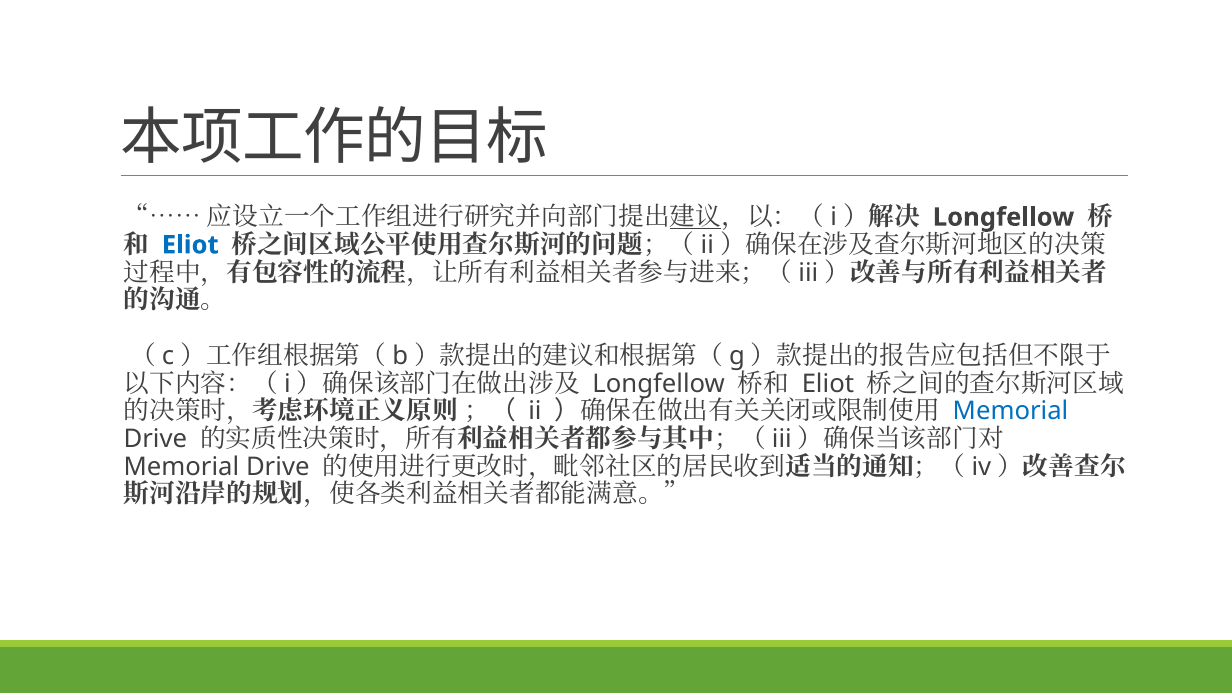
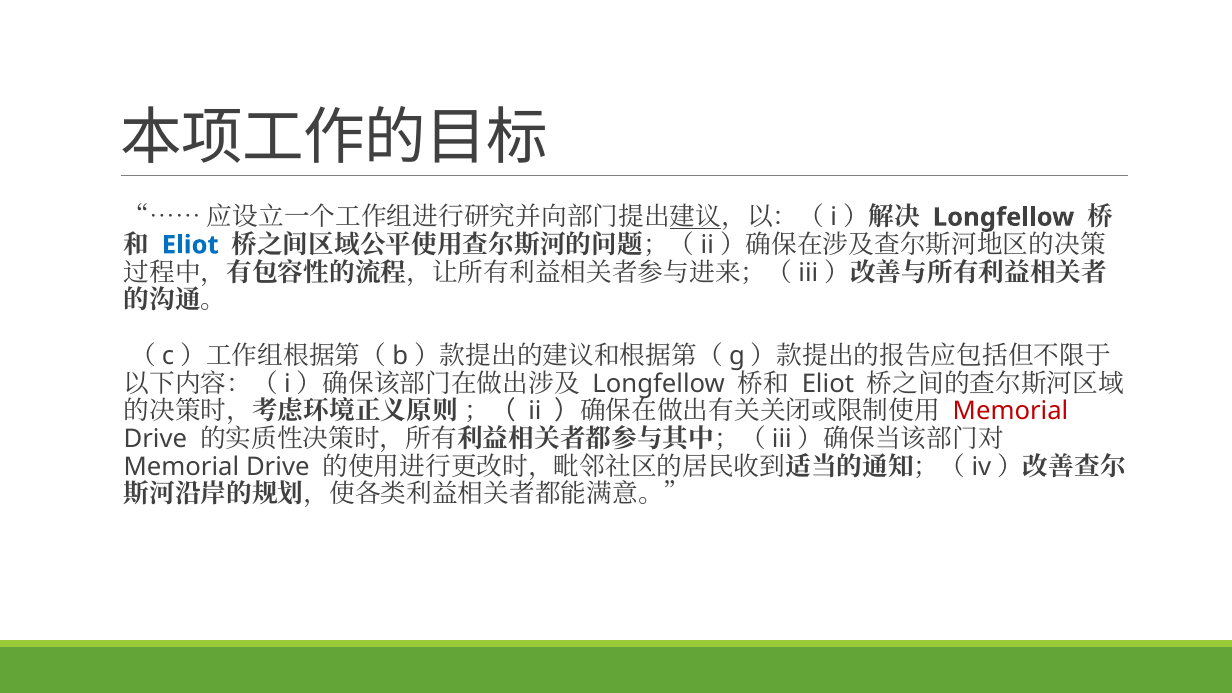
Memorial colour: blue -> red (1011, 411)
